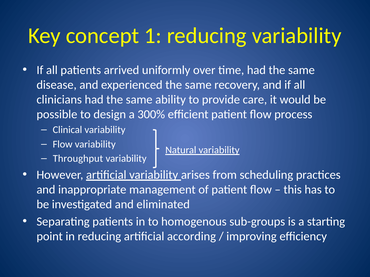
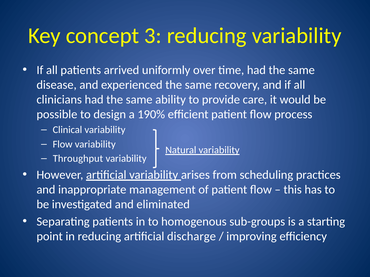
1: 1 -> 3 (153, 36)
300%: 300% -> 190% (151, 115)
according: according -> discharge (191, 237)
